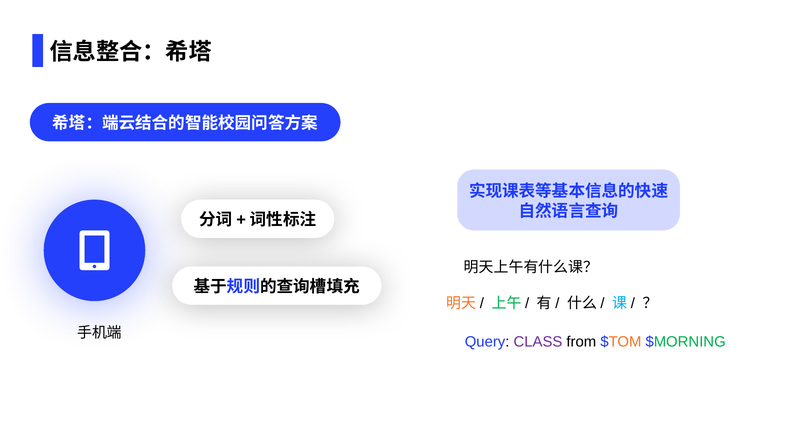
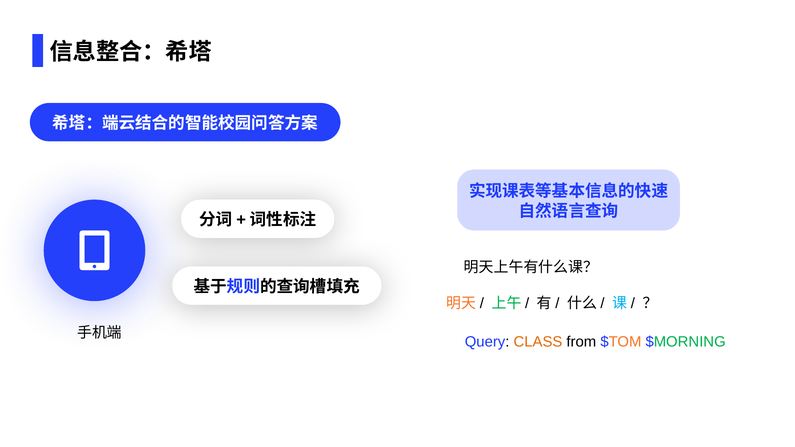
CLASS colour: purple -> orange (538, 342)
